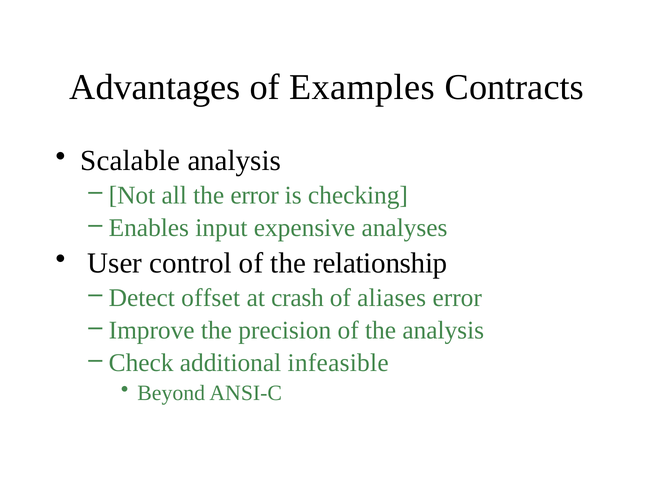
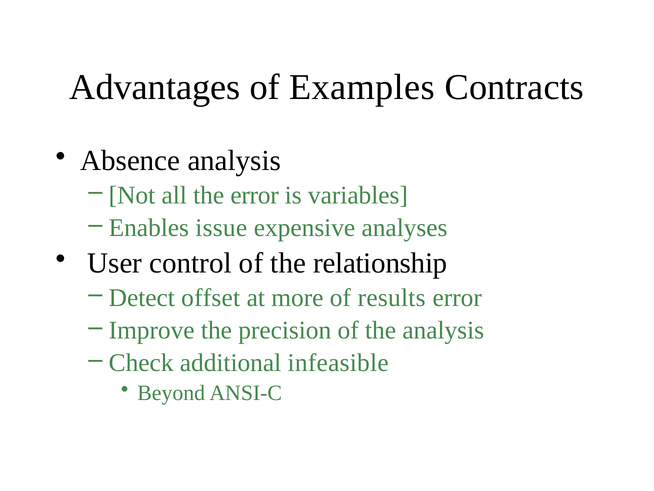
Scalable: Scalable -> Absence (130, 160)
checking: checking -> variables (358, 195)
input: input -> issue (221, 228)
crash: crash -> more (297, 297)
aliases: aliases -> results (392, 297)
